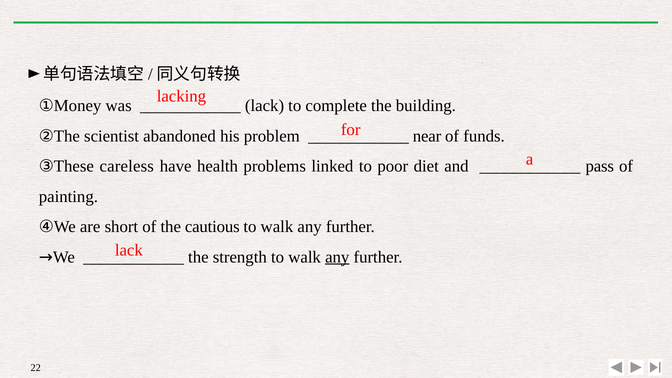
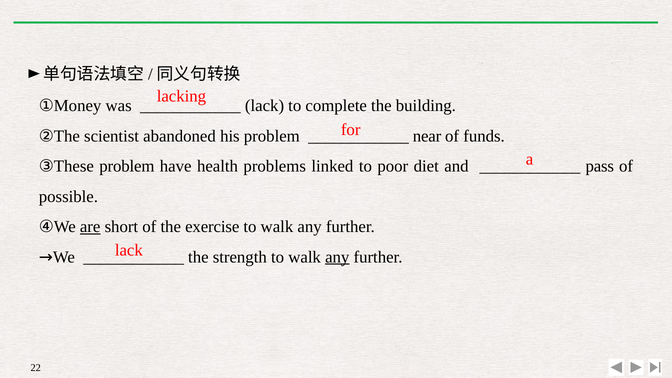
③These careless: careless -> problem (127, 166)
painting: painting -> possible (68, 197)
are underline: none -> present (90, 227)
cautious: cautious -> exercise (212, 227)
